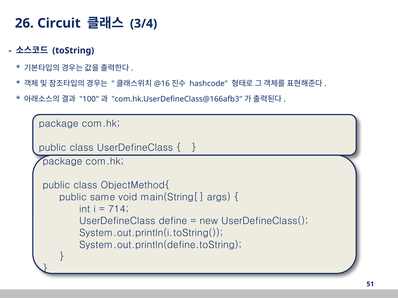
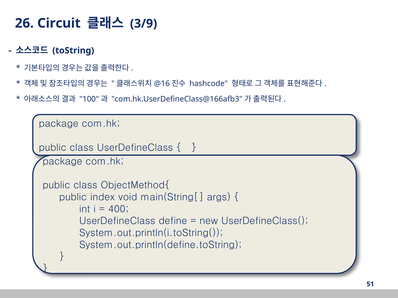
3/4: 3/4 -> 3/9 (144, 24)
same: same -> index (102, 197)
714: 714 -> 400 (119, 209)
